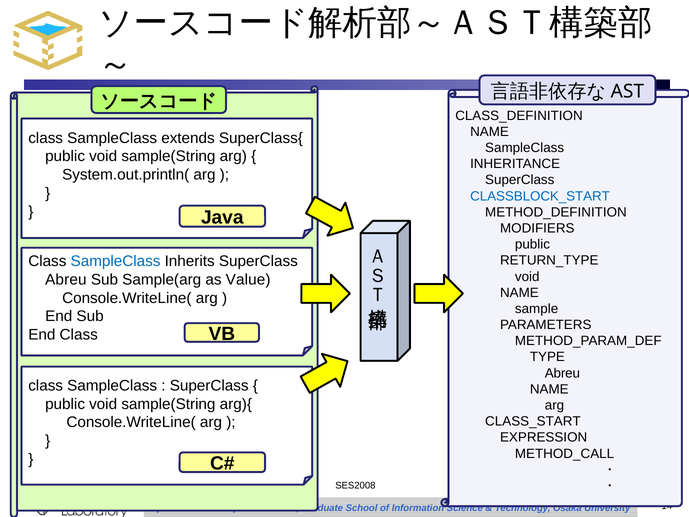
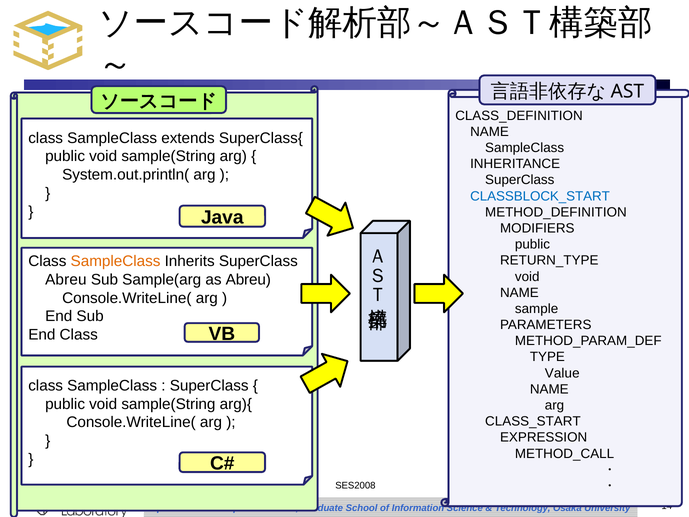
SampleClass colour: blue -> orange (116, 261)
as Value: Value -> Abreu (248, 280)
Abreu: Abreu -> Value (562, 373)
